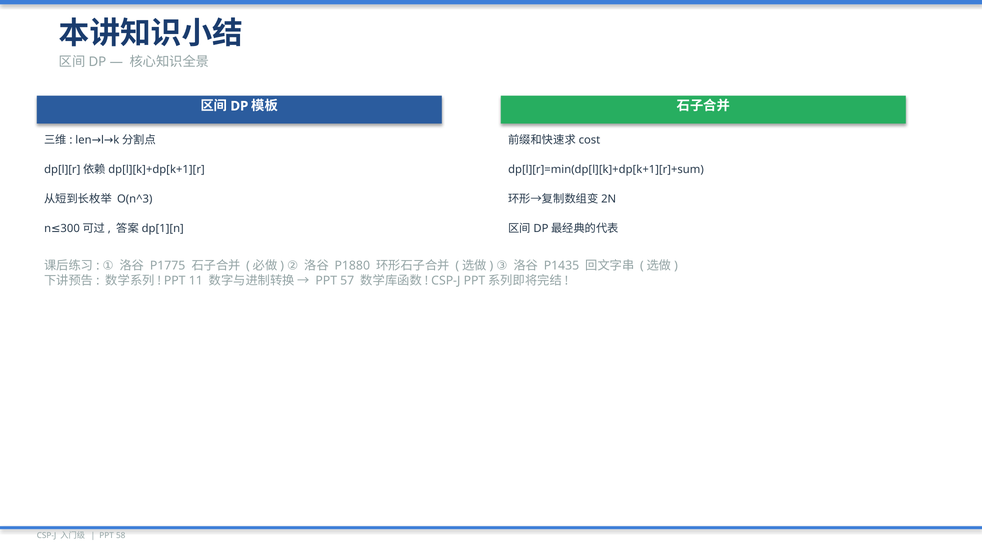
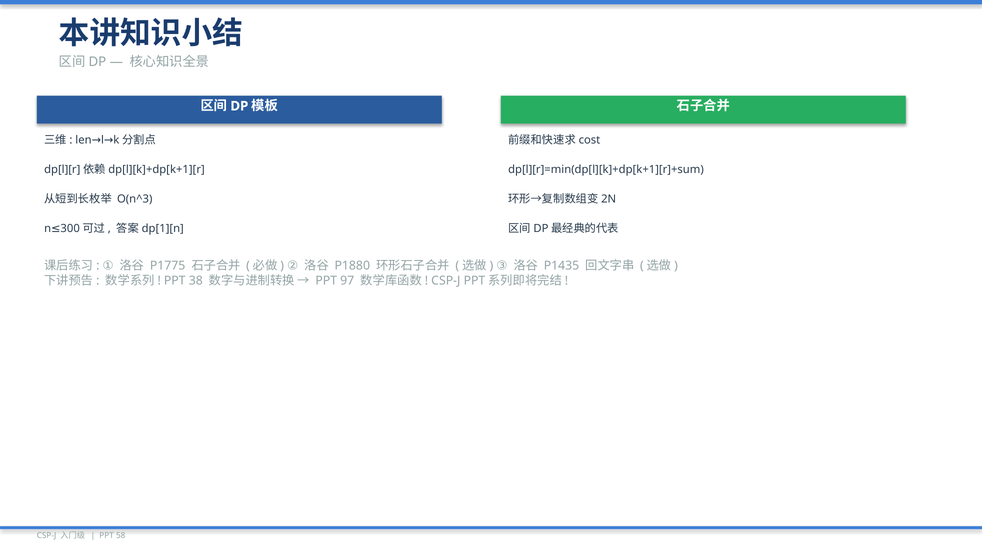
11: 11 -> 38 (196, 281)
57: 57 -> 97 (347, 281)
